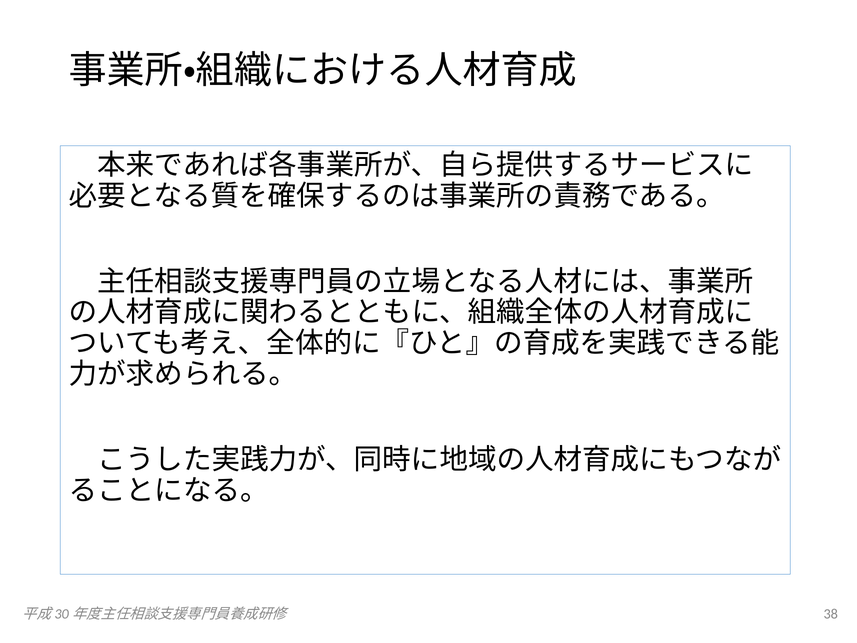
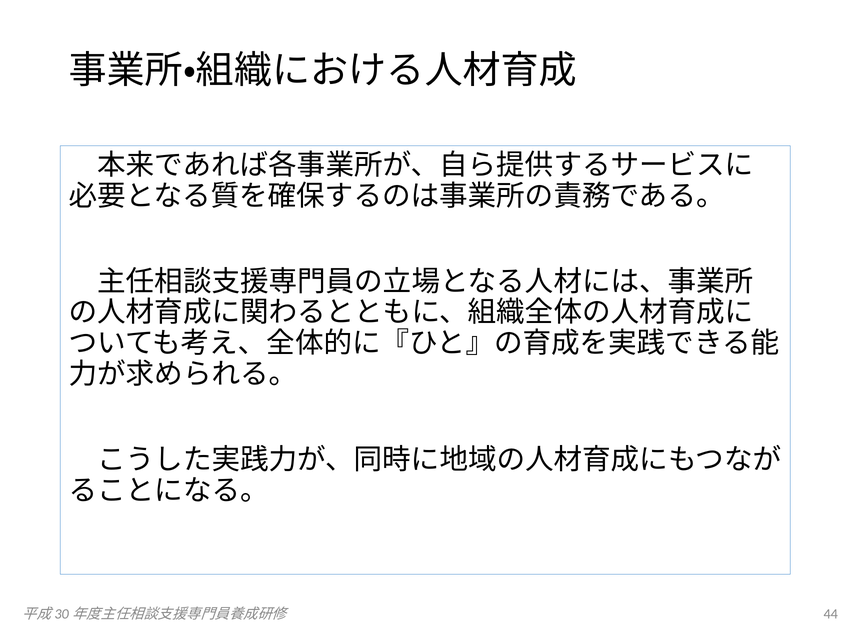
38: 38 -> 44 (831, 614)
